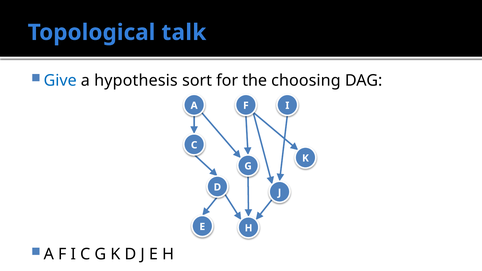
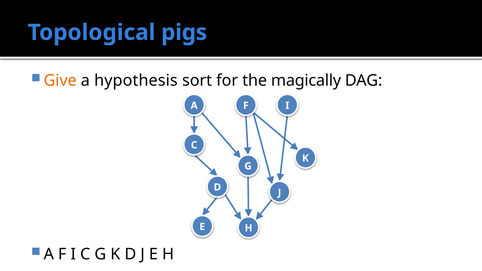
talk: talk -> pigs (184, 32)
Give colour: blue -> orange (60, 81)
choosing: choosing -> magically (306, 81)
